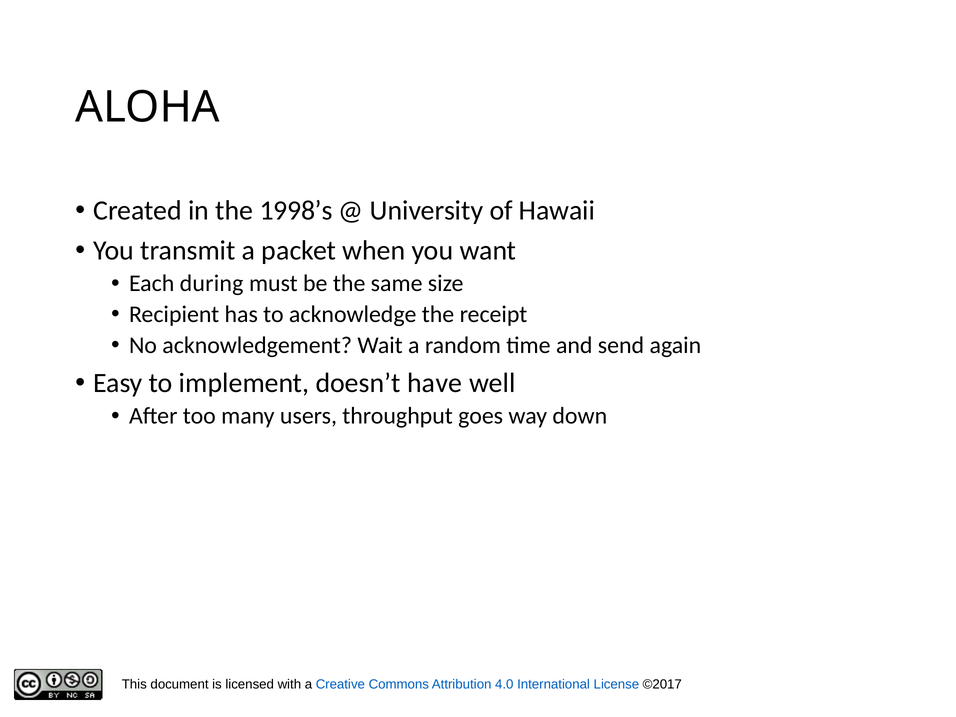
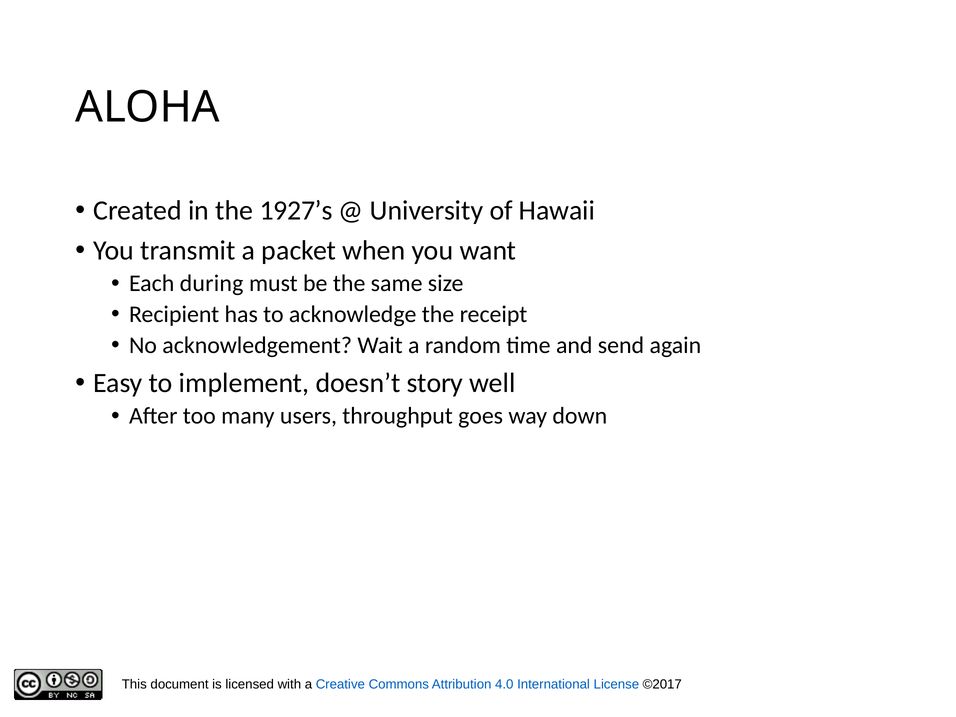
1998’s: 1998’s -> 1927’s (296, 211)
have: have -> story (435, 383)
